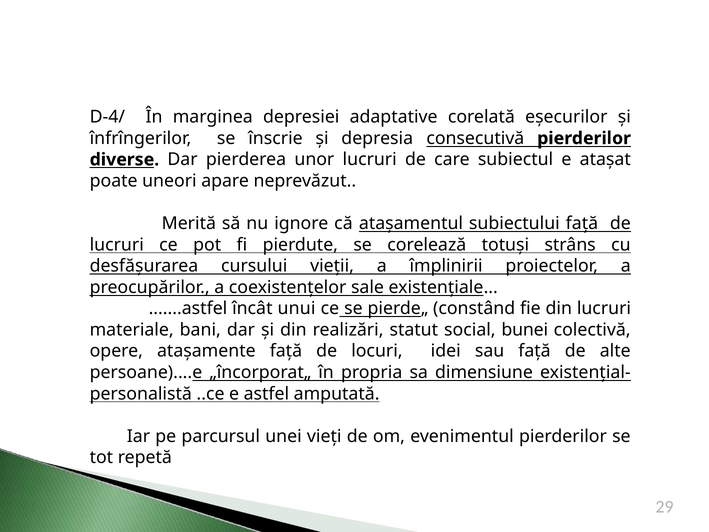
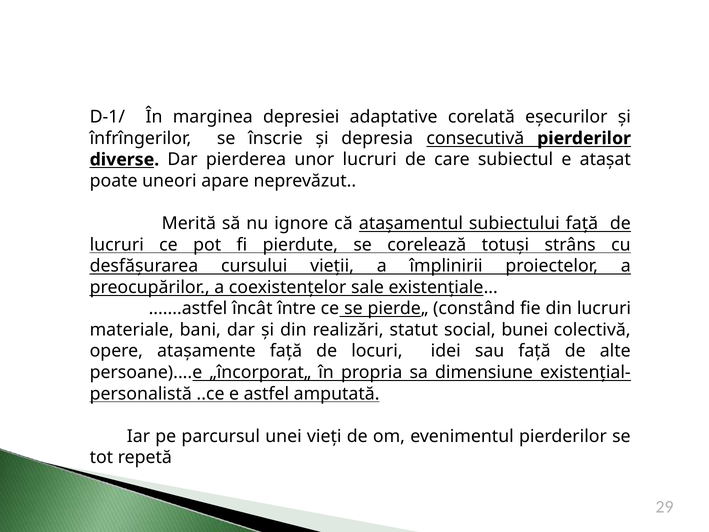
D-4/: D-4/ -> D-1/ (107, 117)
unui: unui -> între (297, 308)
